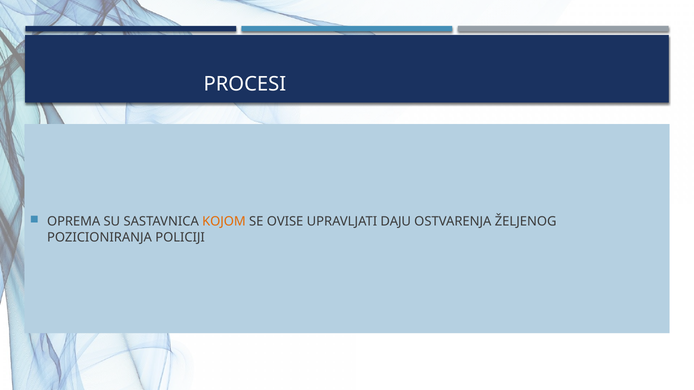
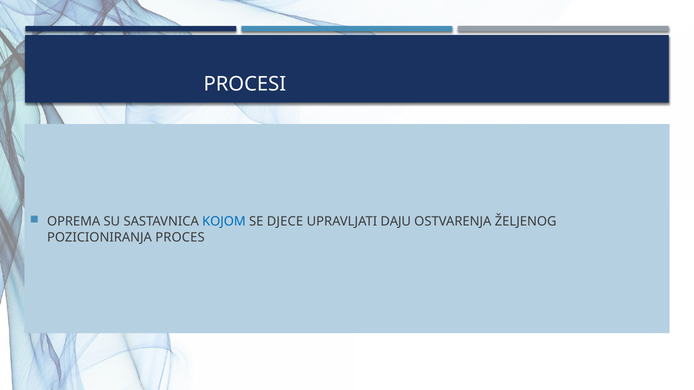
KOJOM colour: orange -> blue (224, 222)
OVISE: OVISE -> DJECE (285, 222)
POLICIJI: POLICIJI -> PROCES (180, 238)
